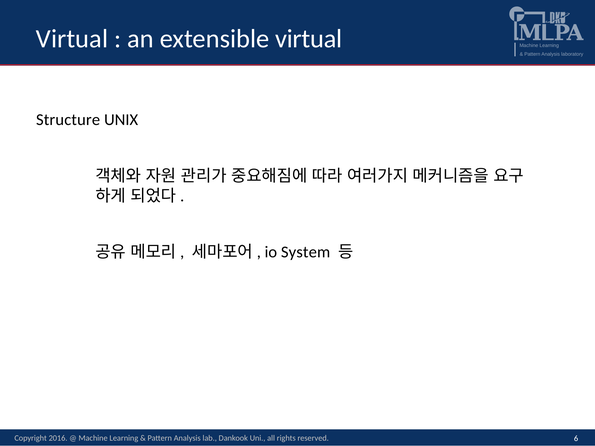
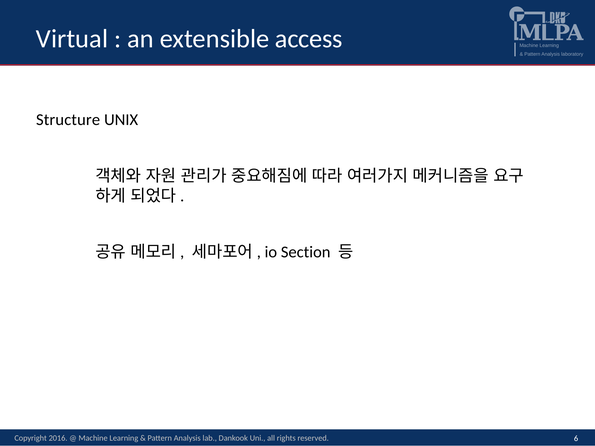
extensible virtual: virtual -> access (309, 39)
System: System -> Section (306, 252)
